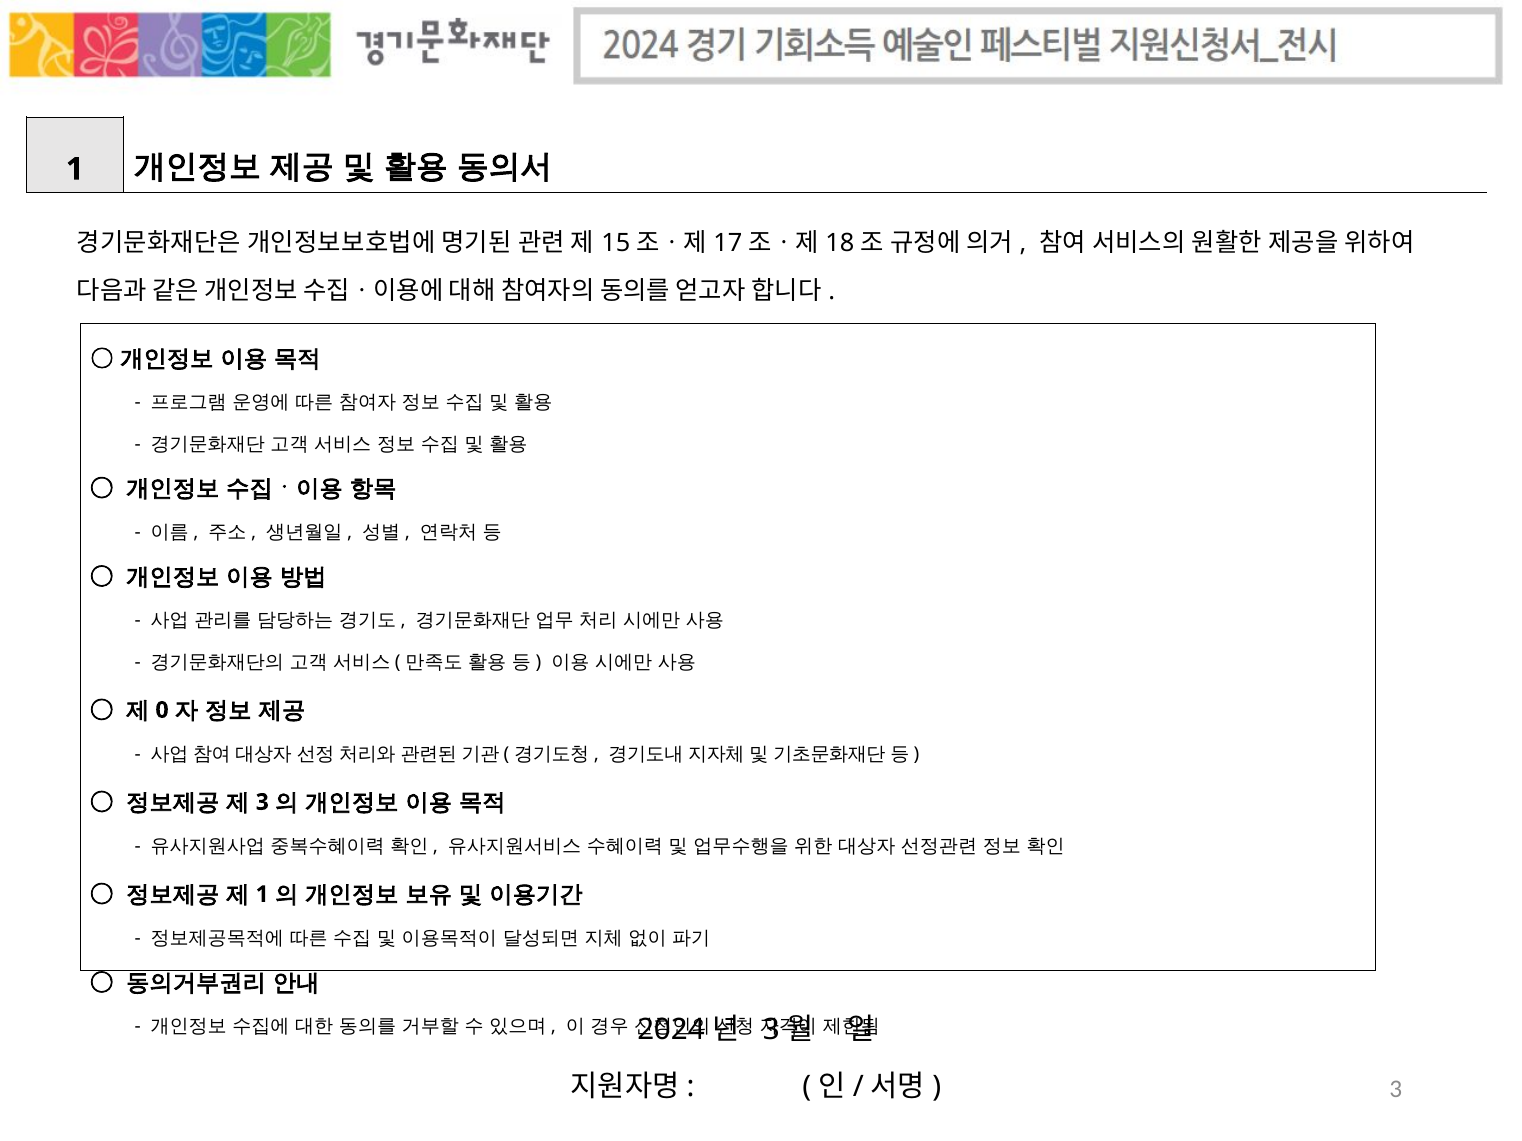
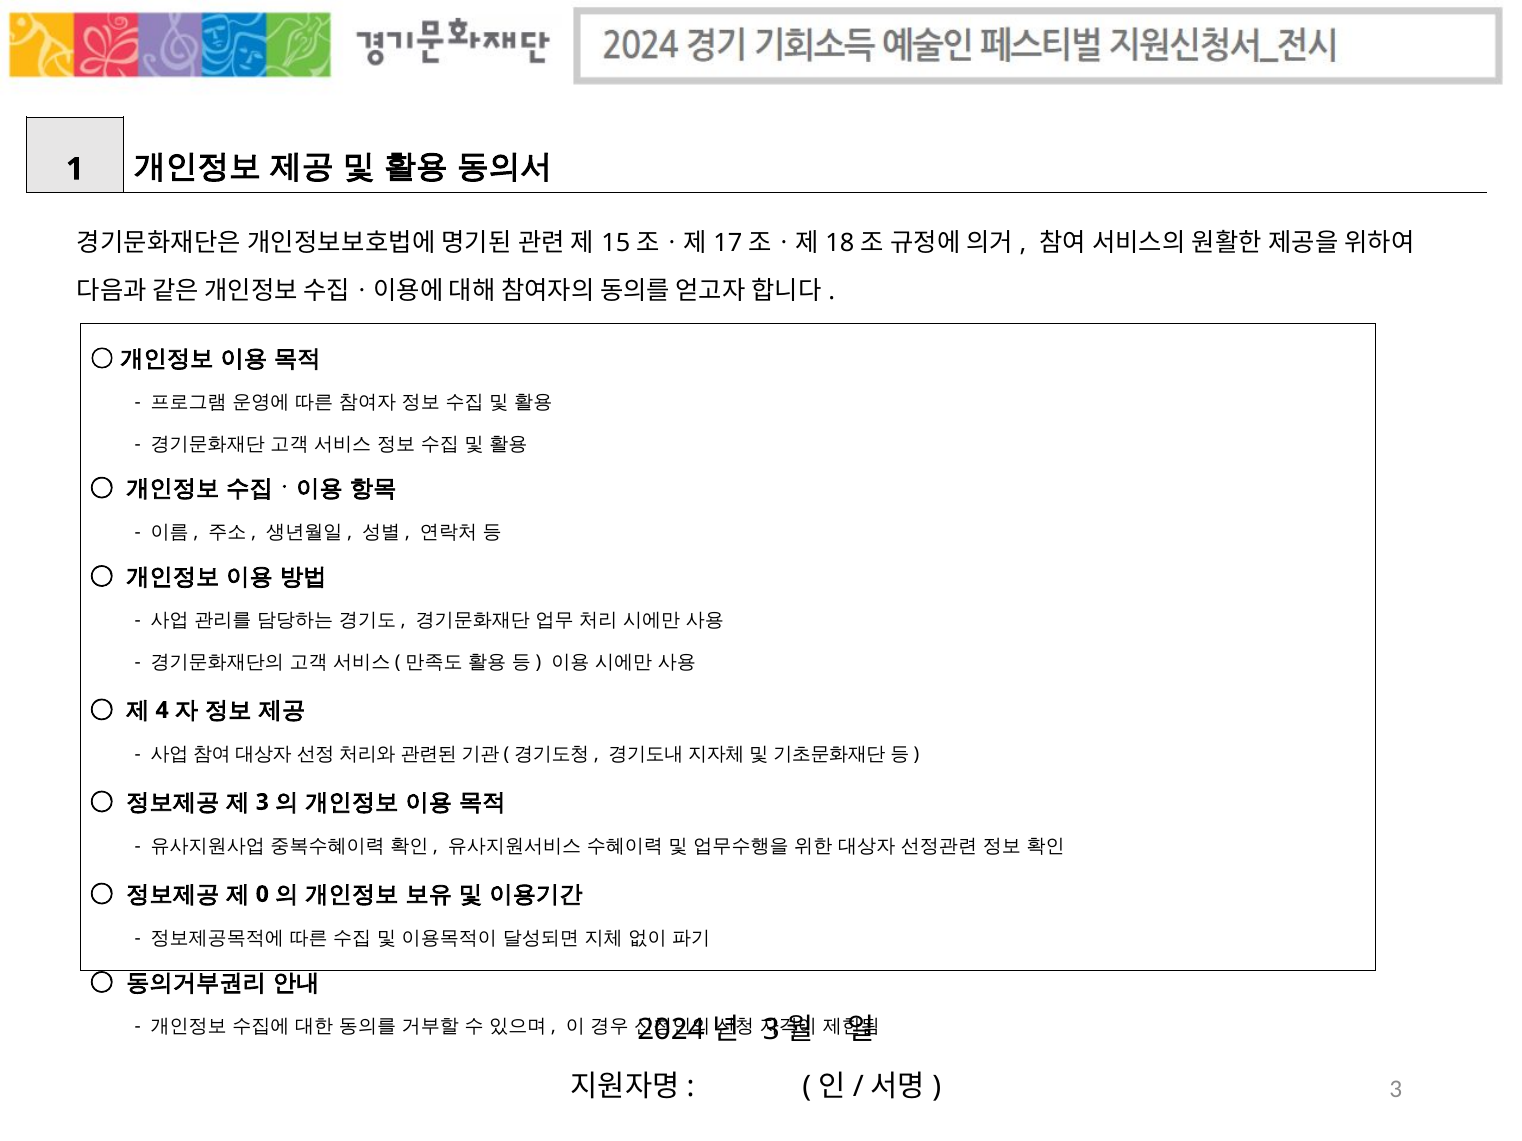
0: 0 -> 4 (162, 710)
1: 1 -> 0 (262, 895)
